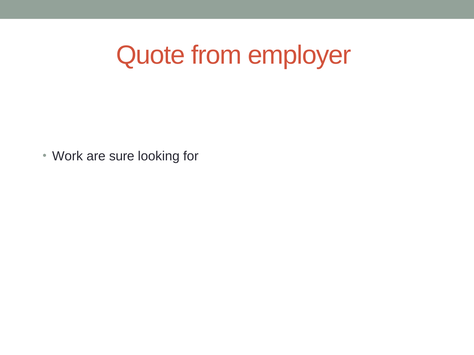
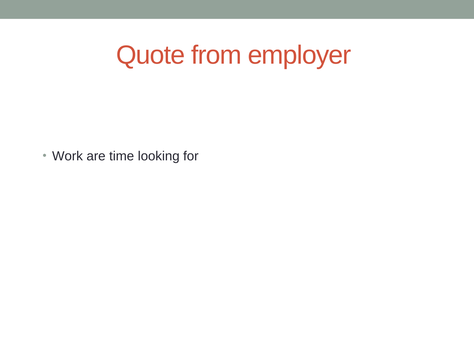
sure: sure -> time (122, 156)
